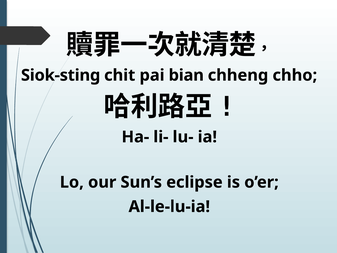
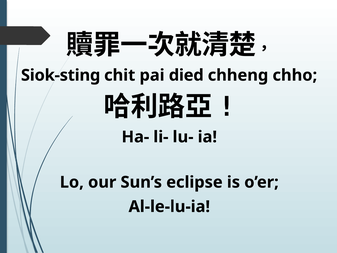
bian: bian -> died (186, 75)
